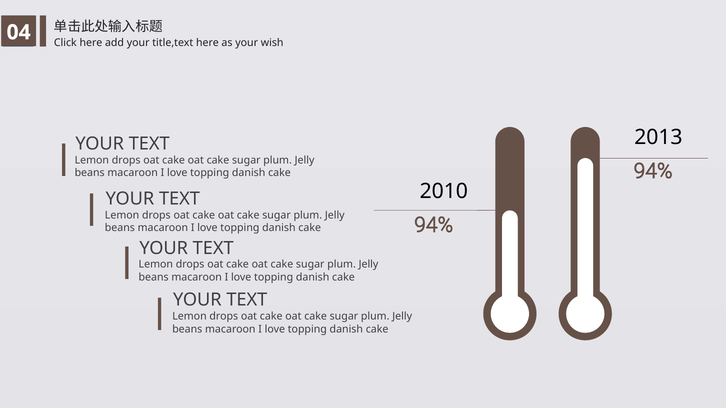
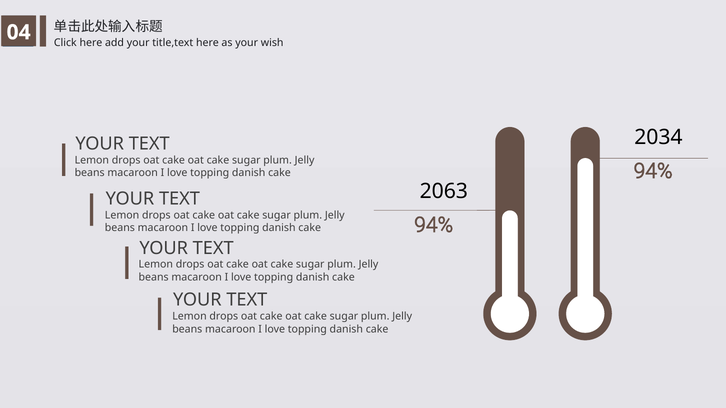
2013: 2013 -> 2034 (658, 138)
2010: 2010 -> 2063 (444, 192)
